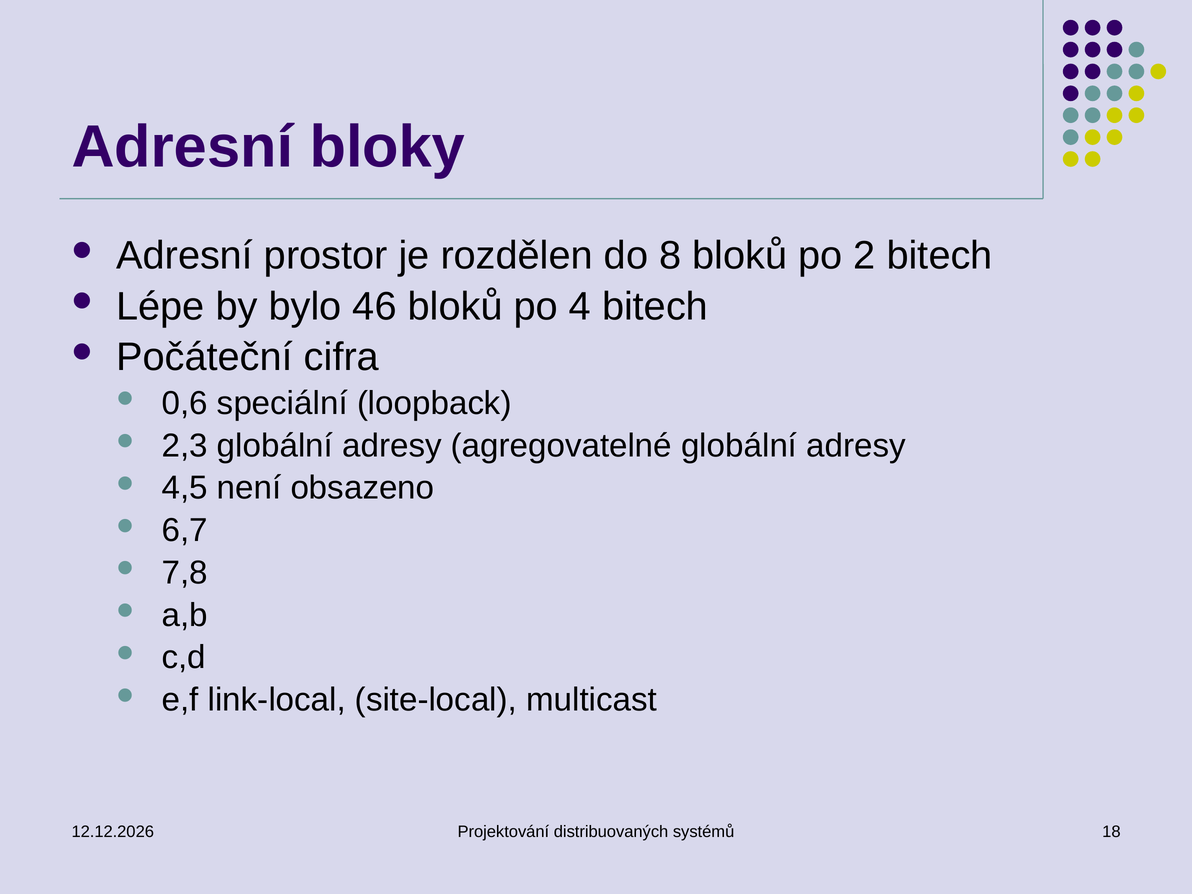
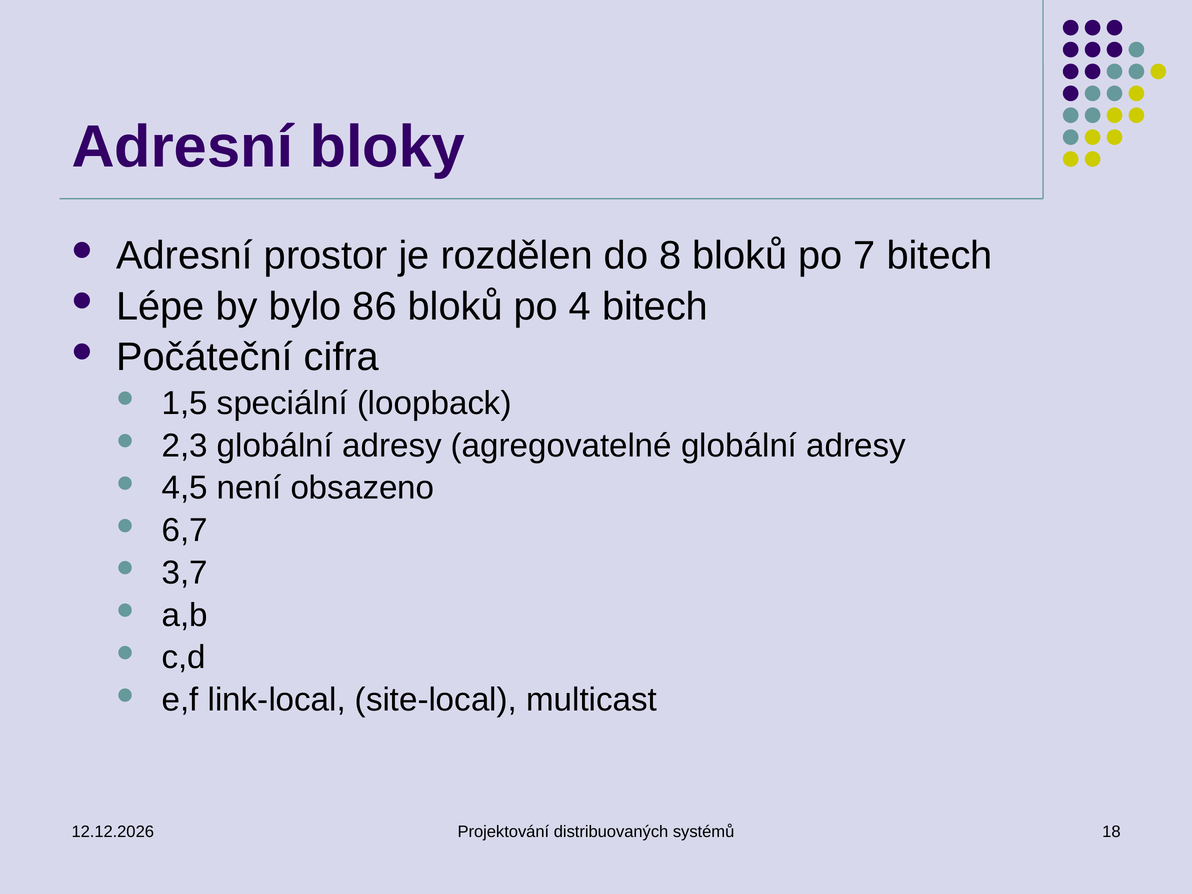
2: 2 -> 7 (865, 256)
46: 46 -> 86 (375, 306)
0,6: 0,6 -> 1,5 (185, 403)
7,8: 7,8 -> 3,7 (185, 573)
